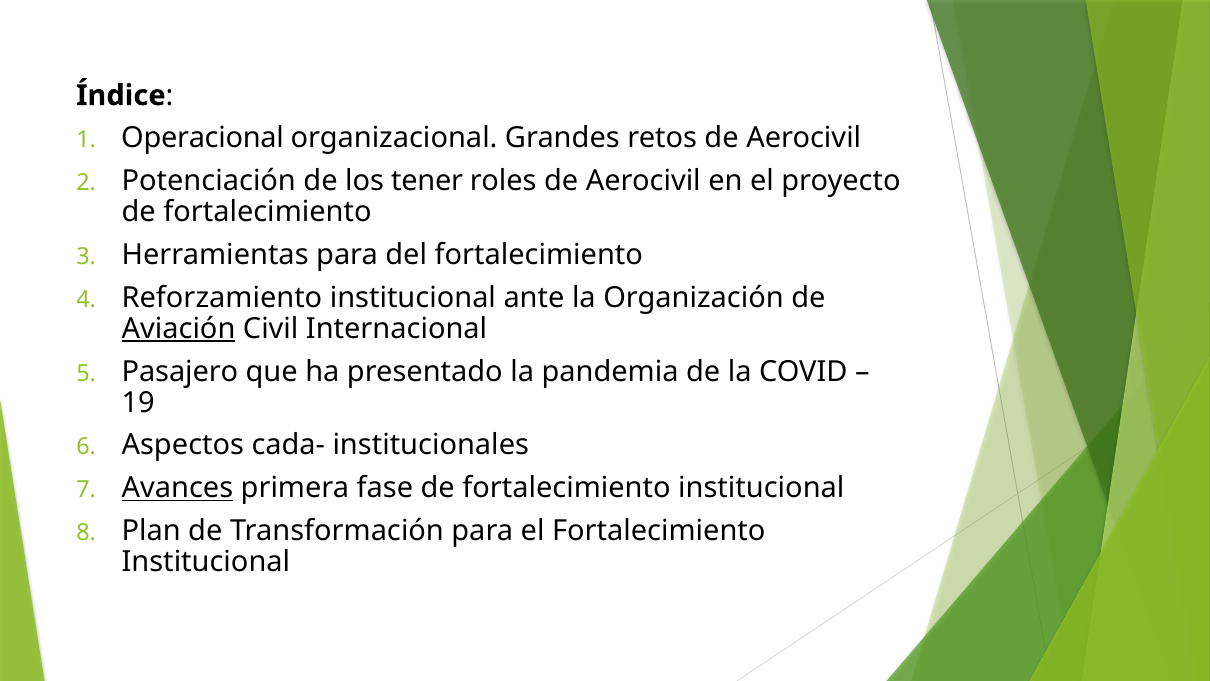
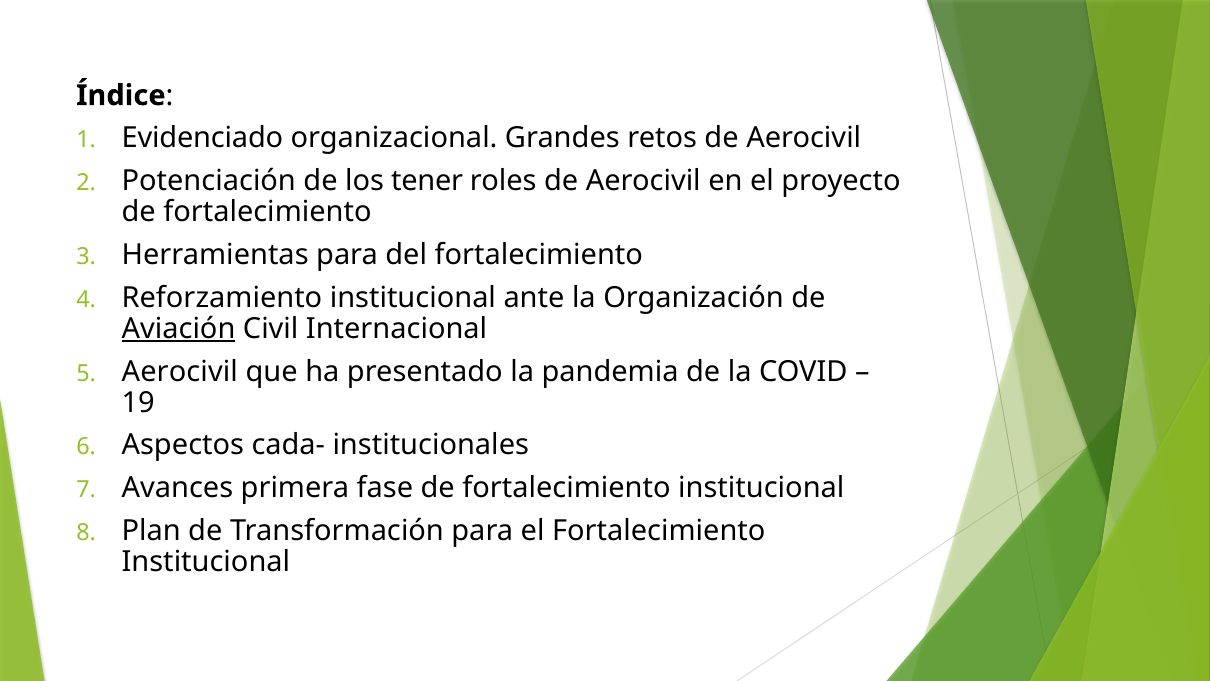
Operacional: Operacional -> Evidenciado (202, 138)
Pasajero: Pasajero -> Aerocivil (180, 371)
Avances underline: present -> none (177, 488)
